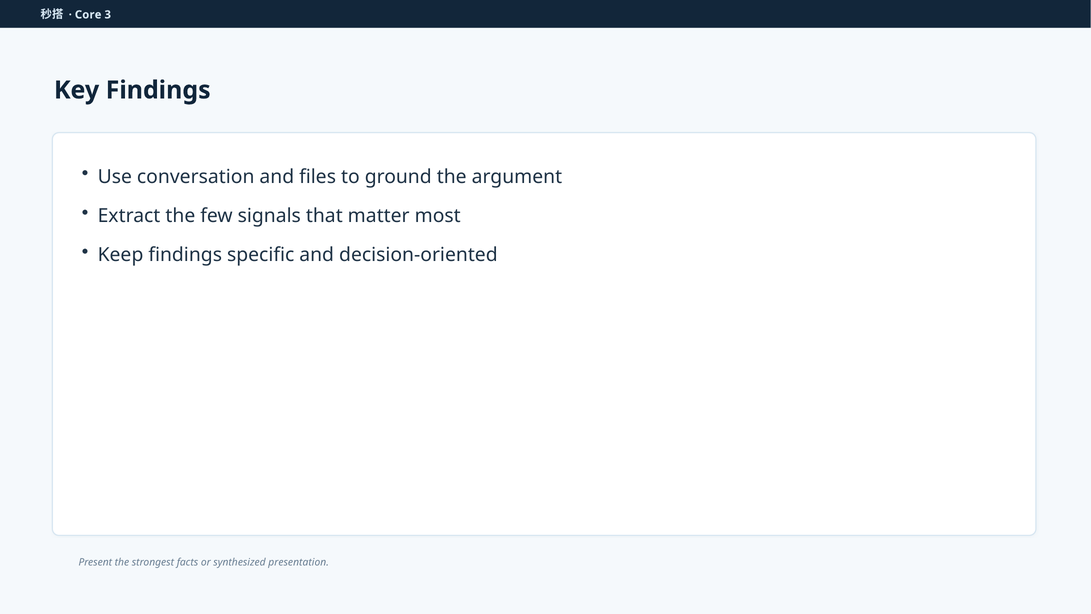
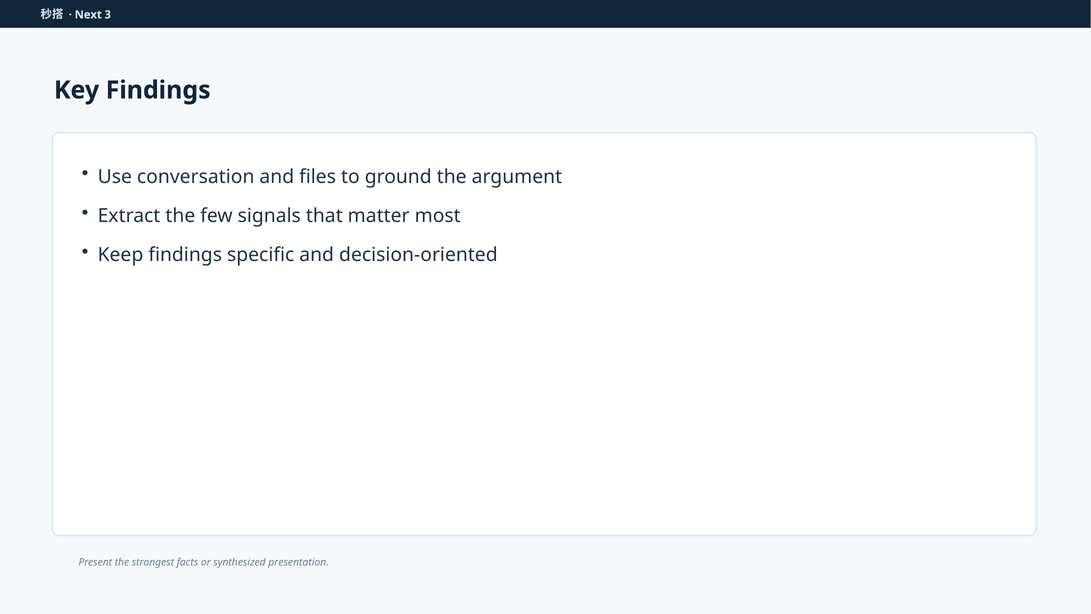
Core: Core -> Next (88, 15)
